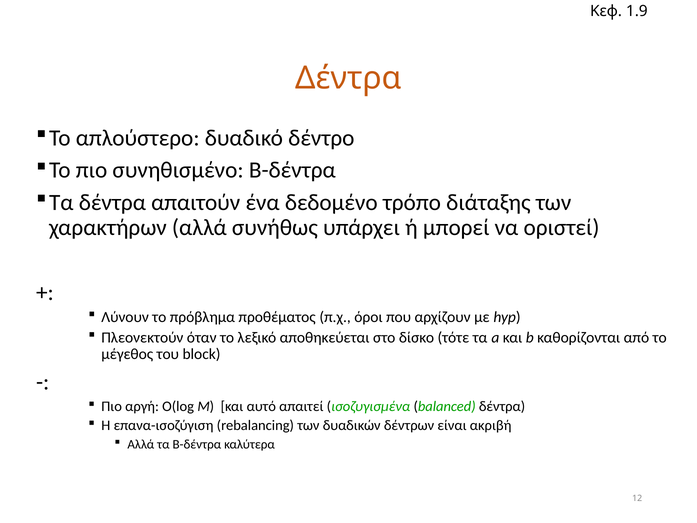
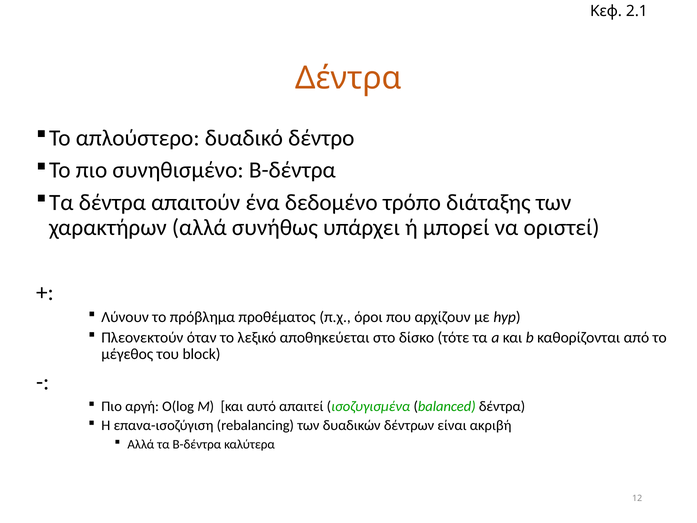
1.9: 1.9 -> 2.1 (637, 11)
